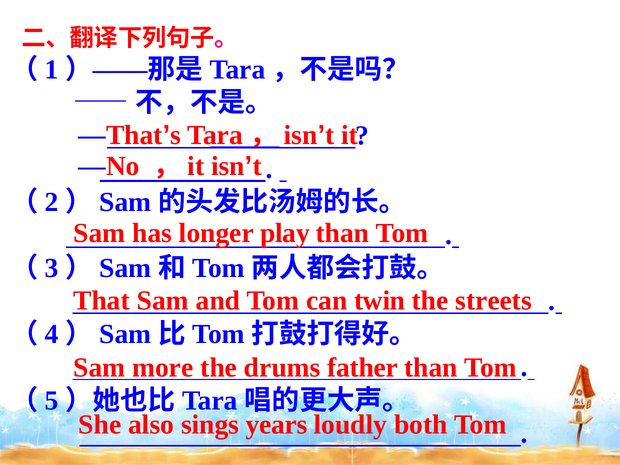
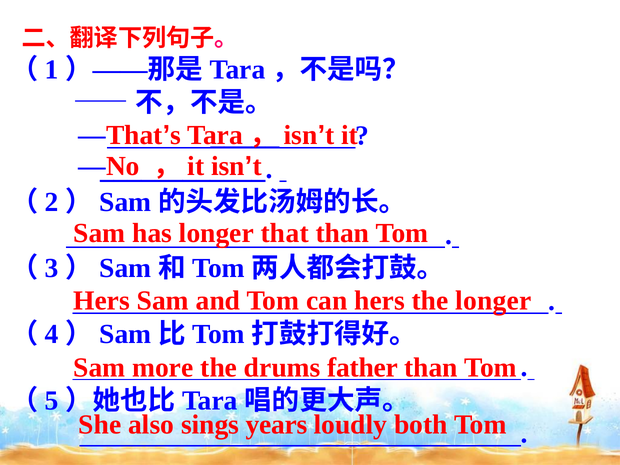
play: play -> that (285, 233)
That: That -> Hers (102, 301)
can twin: twin -> hers (380, 301)
the streets: streets -> longer (493, 301)
